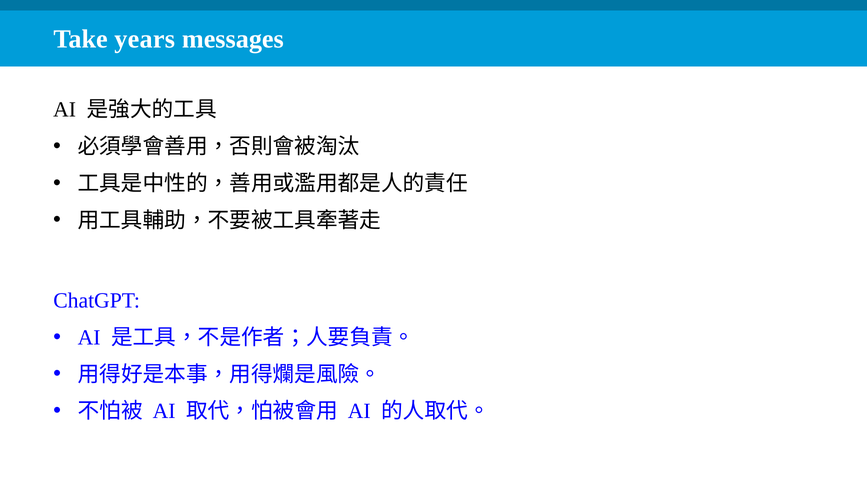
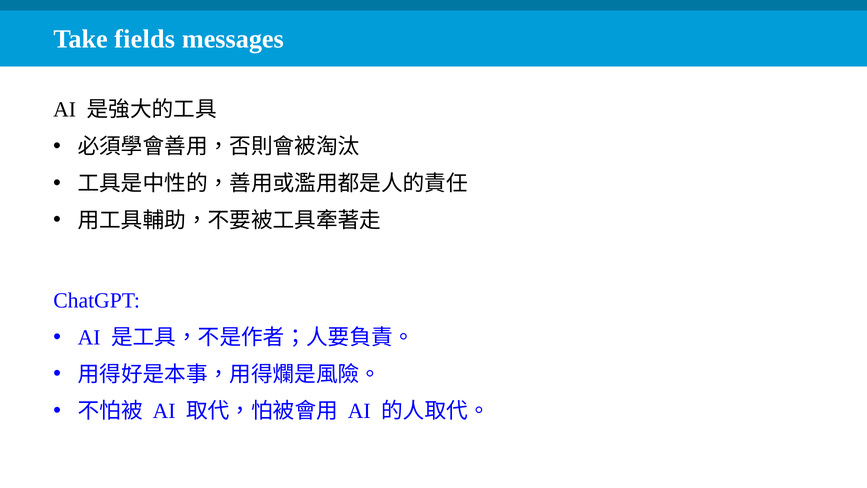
years: years -> fields (145, 39)
